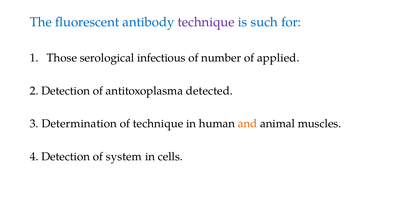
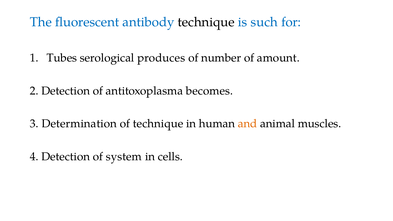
technique colour: purple -> black (206, 22)
Those: Those -> Tubes (62, 58)
infectious: infectious -> produces (161, 58)
applied: applied -> amount (278, 58)
detected: detected -> becomes (209, 91)
